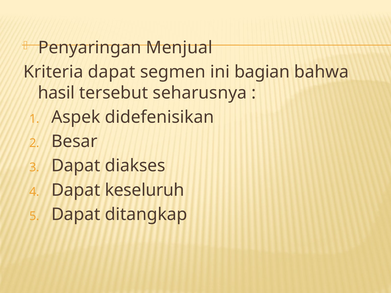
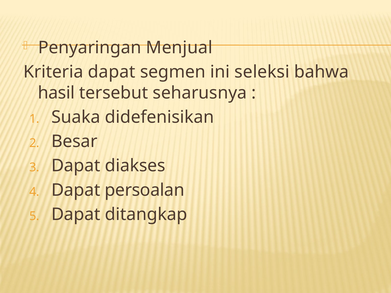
bagian: bagian -> seleksi (262, 72)
Aspek: Aspek -> Suaka (76, 117)
keseluruh: keseluruh -> persoalan (145, 190)
